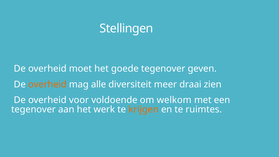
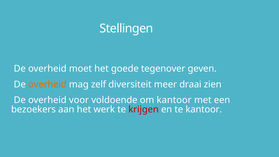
alle: alle -> zelf (99, 84)
om welkom: welkom -> kantoor (174, 100)
tegenover: tegenover -> bezoekers (33, 109)
krijgen colour: orange -> red (144, 109)
te ruimtes: ruimtes -> kantoor (204, 109)
